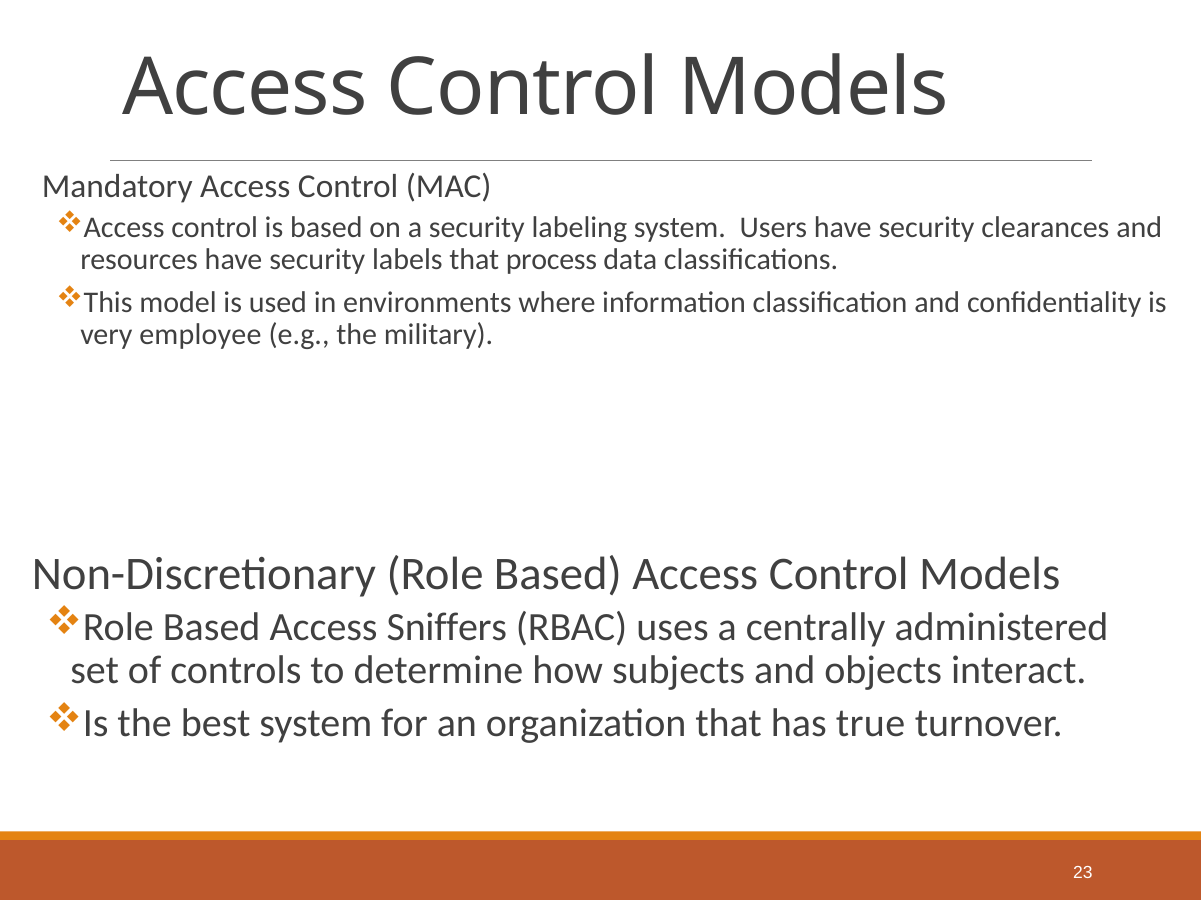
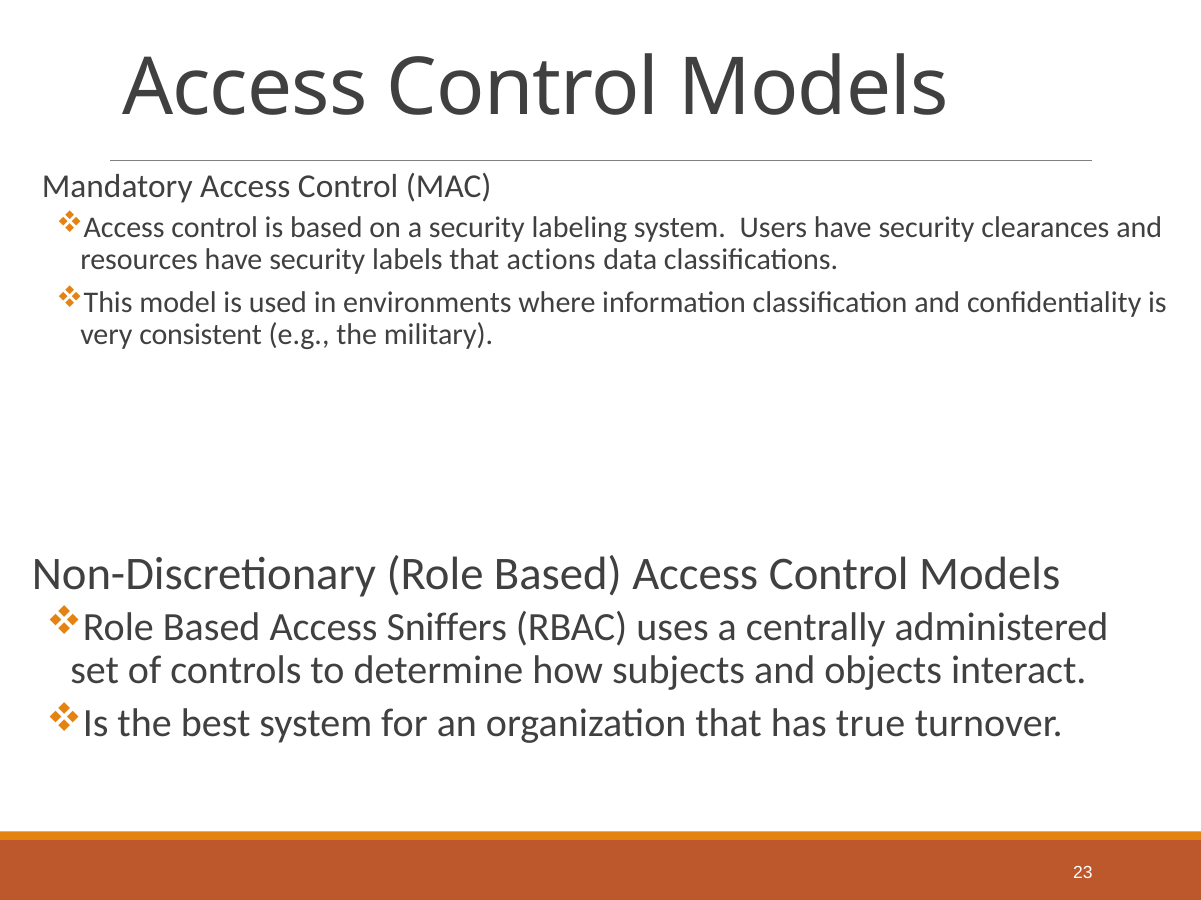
process: process -> actions (551, 260)
employee: employee -> consistent (201, 335)
